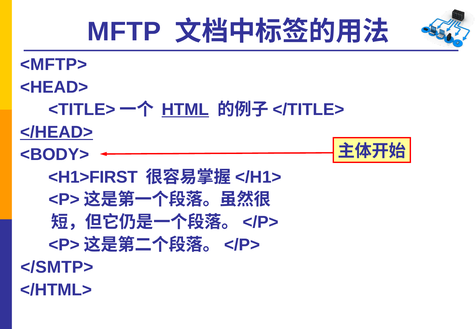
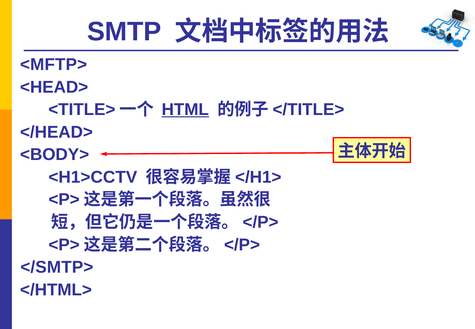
MFTP: MFTP -> SMTP (124, 32)
</HEAD> underline: present -> none (56, 132)
<H1>FIRST: <H1>FIRST -> <H1>CCTV (93, 177)
